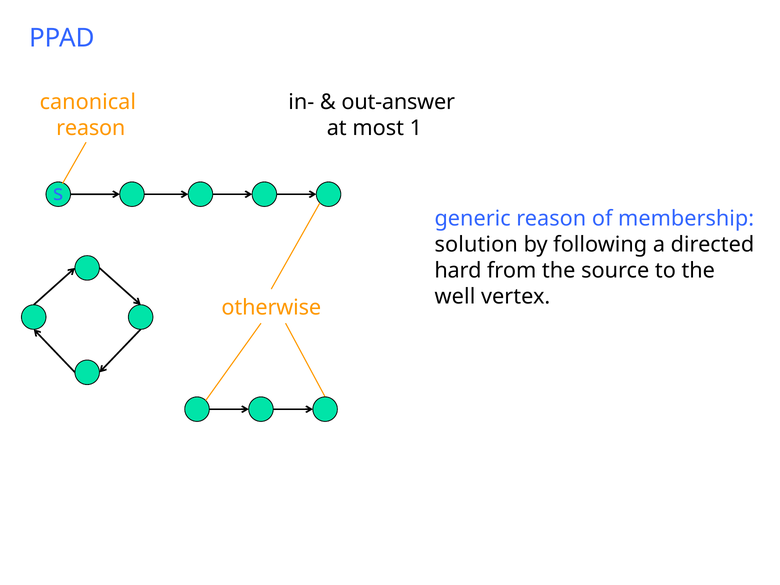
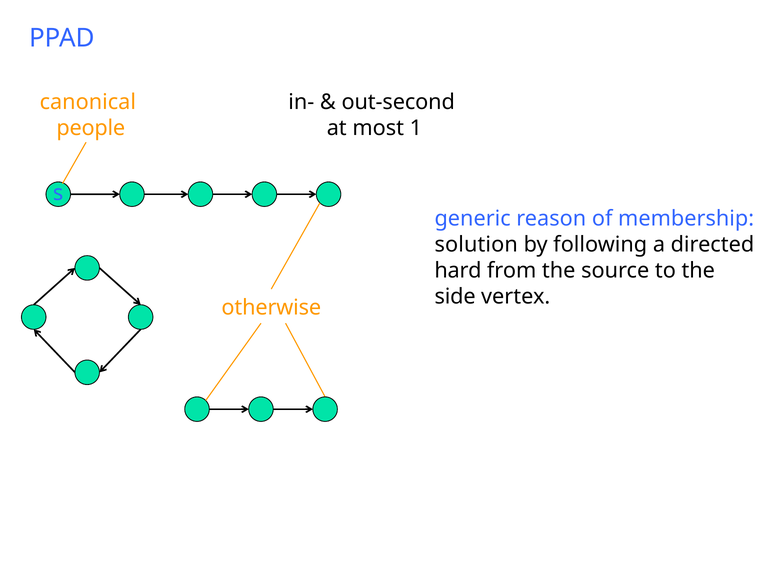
out-answer: out-answer -> out-second (398, 102)
reason: reason -> people (91, 128)
well: well -> side (455, 297)
